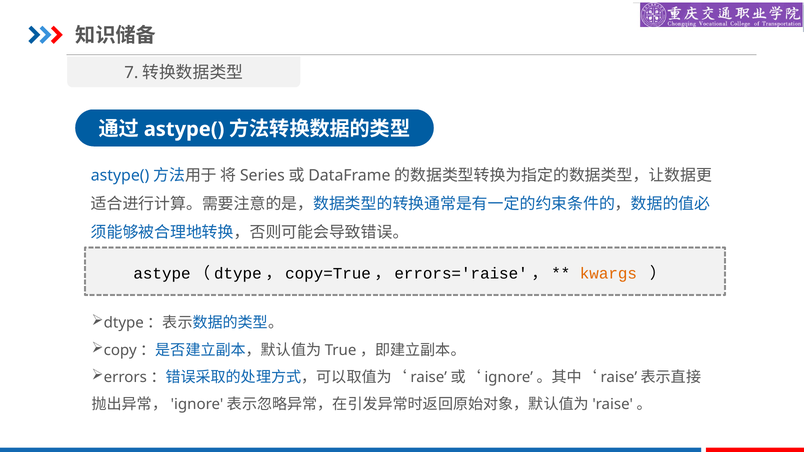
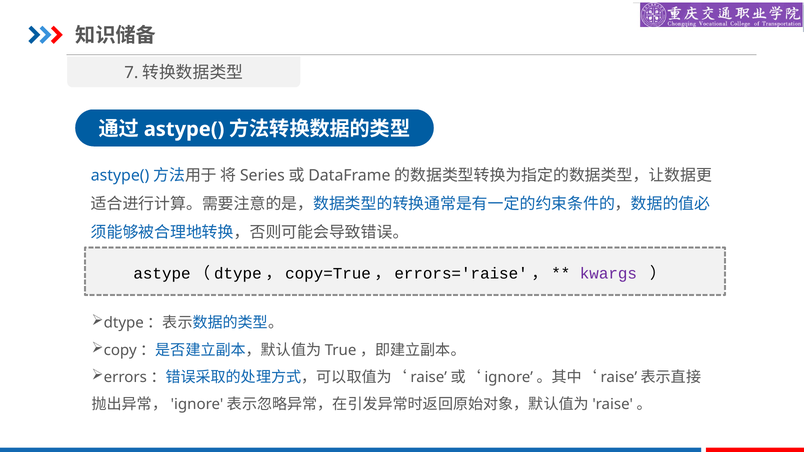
kwargs colour: orange -> purple (608, 274)
